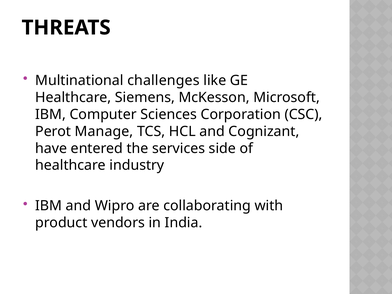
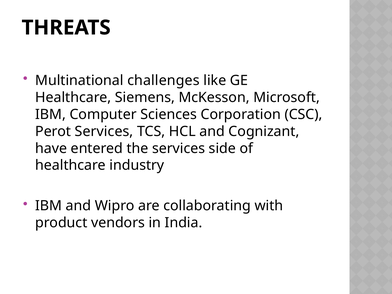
Perot Manage: Manage -> Services (104, 131)
